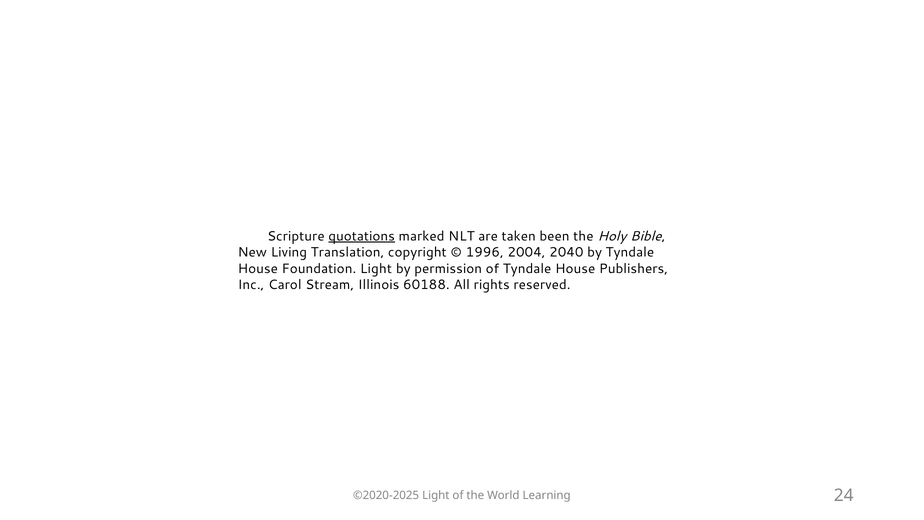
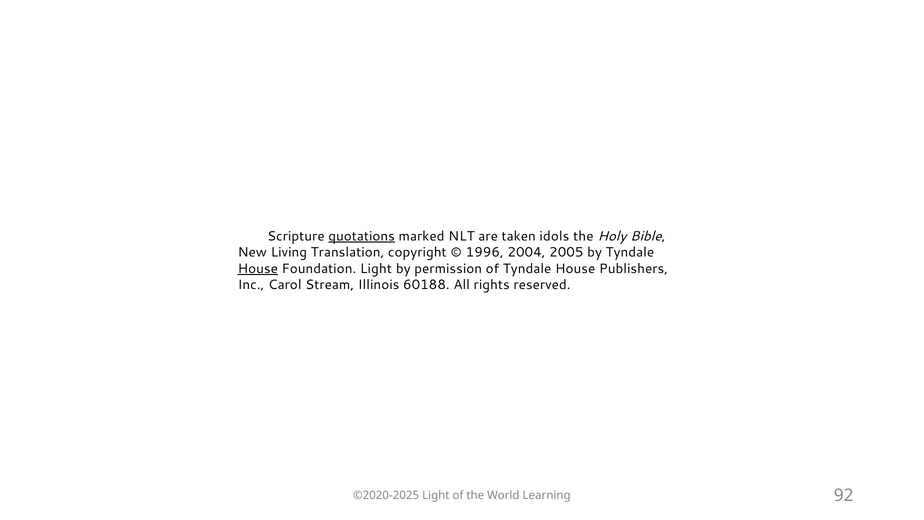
been: been -> idols (554, 236)
2040: 2040 -> 2005 (566, 252)
House underline: none -> present (258, 268)
24: 24 -> 92 (844, 495)
